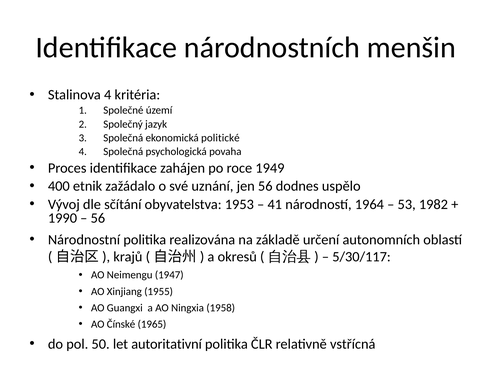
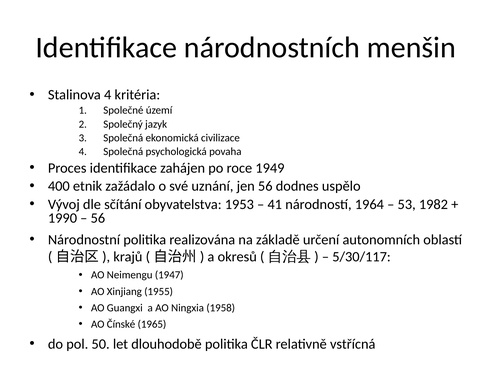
politické: politické -> civilizace (220, 138)
autoritativní: autoritativní -> dlouhodobě (166, 344)
